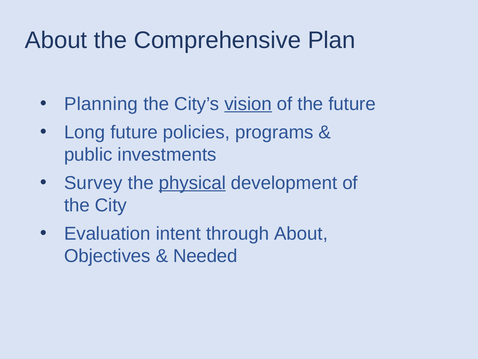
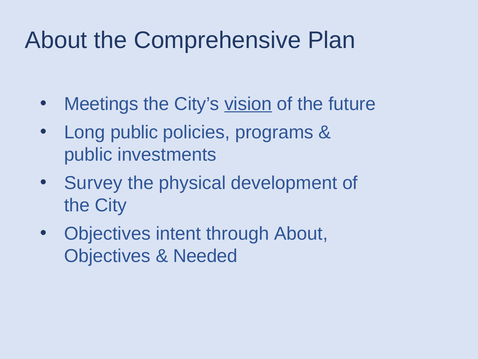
Planning: Planning -> Meetings (101, 104)
Long future: future -> public (134, 132)
physical underline: present -> none (192, 183)
Evaluation: Evaluation -> Objectives (107, 233)
